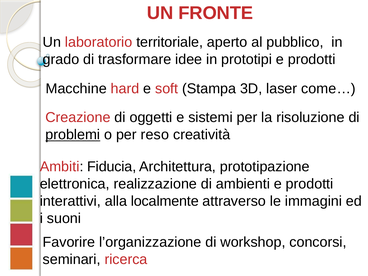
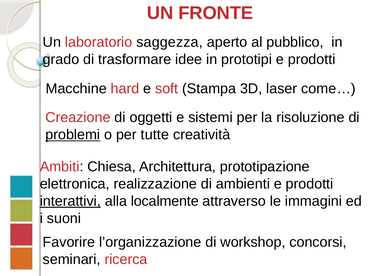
territoriale: territoriale -> saggezza (170, 42)
reso: reso -> tutte (155, 135)
Fiducia: Fiducia -> Chiesa (112, 167)
interattivi underline: none -> present (70, 201)
